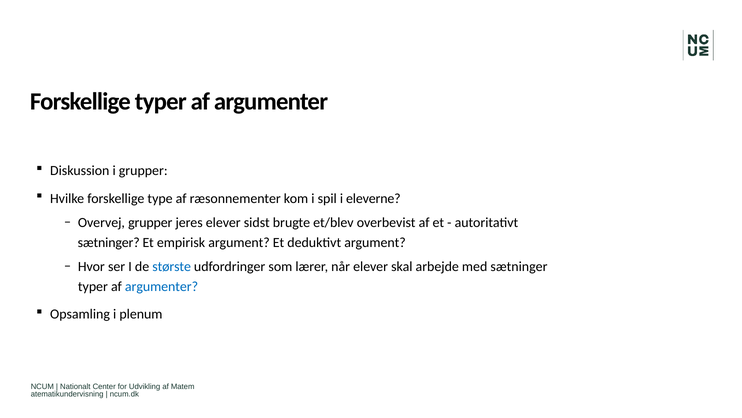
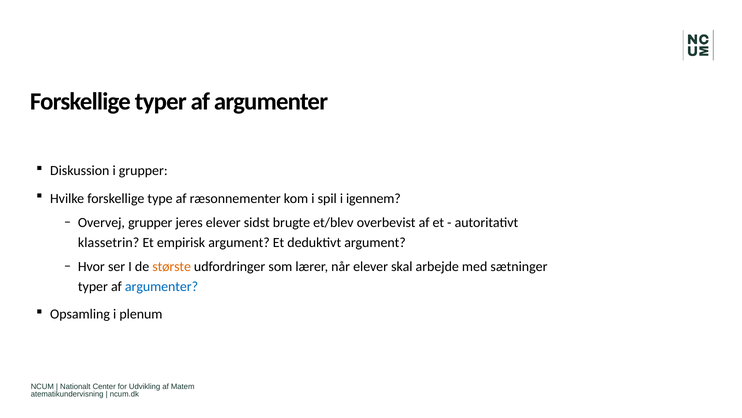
eleverne: eleverne -> igennem (373, 198)
sætninger: sætninger -> klassetrin (109, 242)
største colour: blue -> orange (172, 266)
